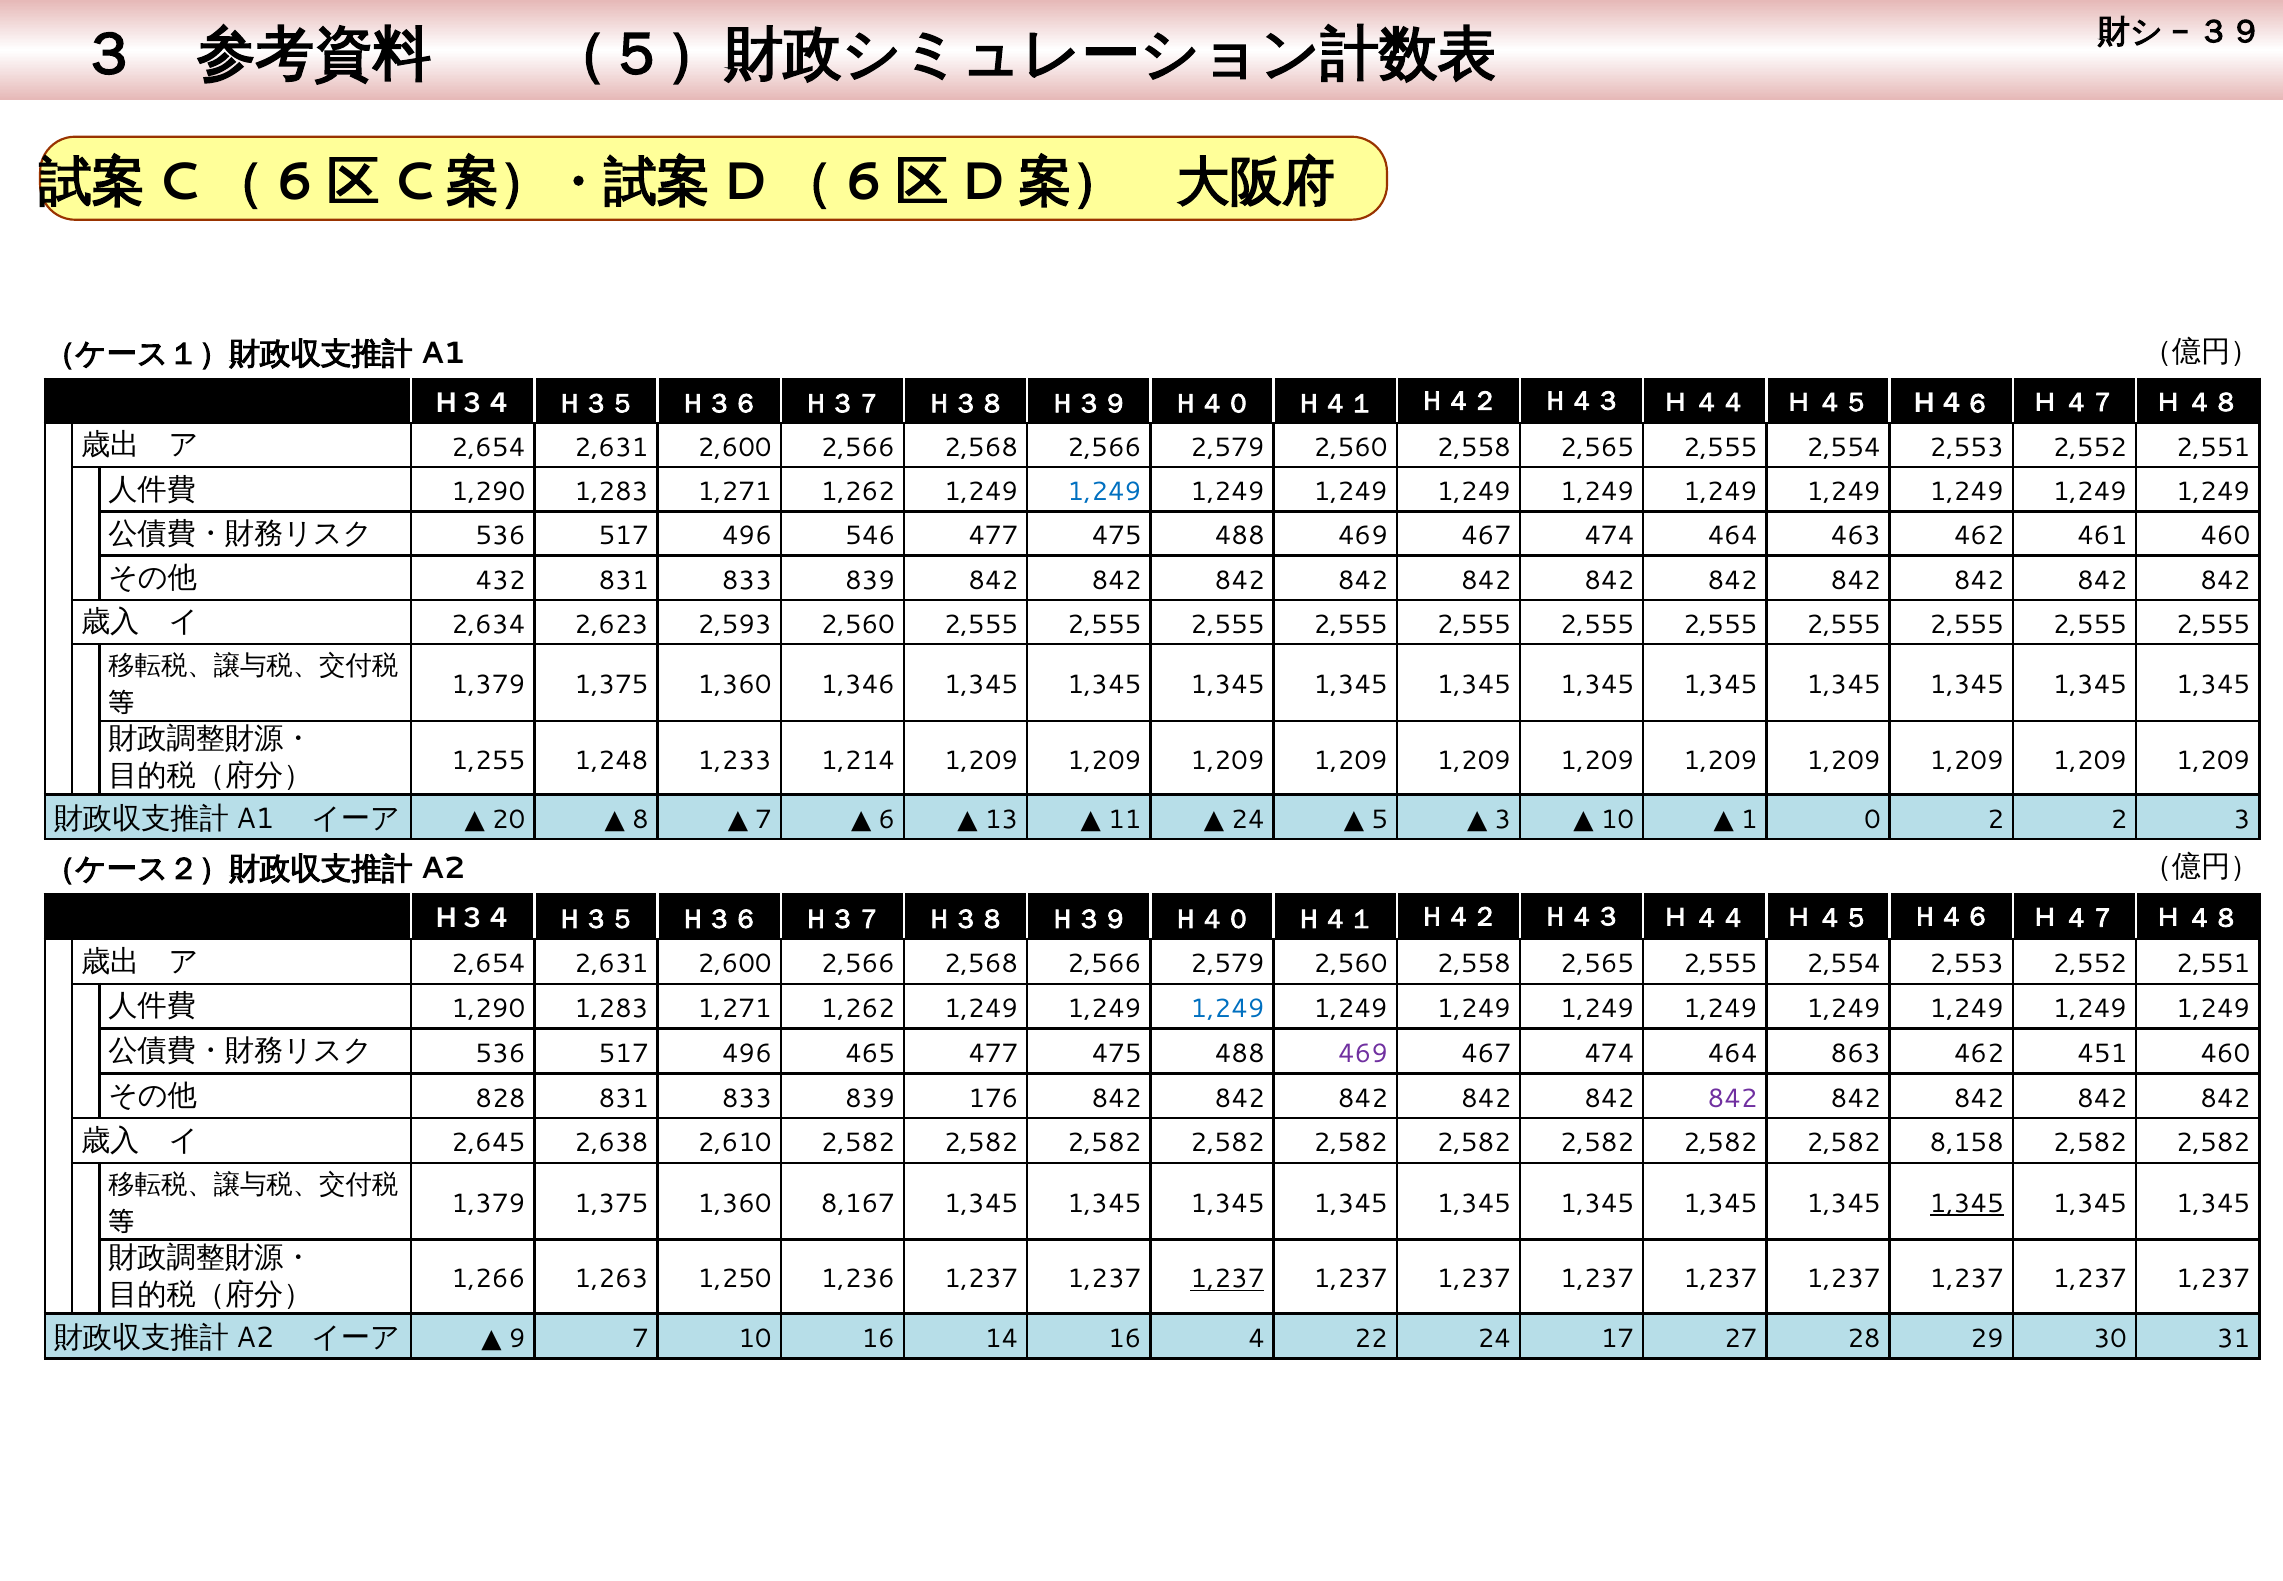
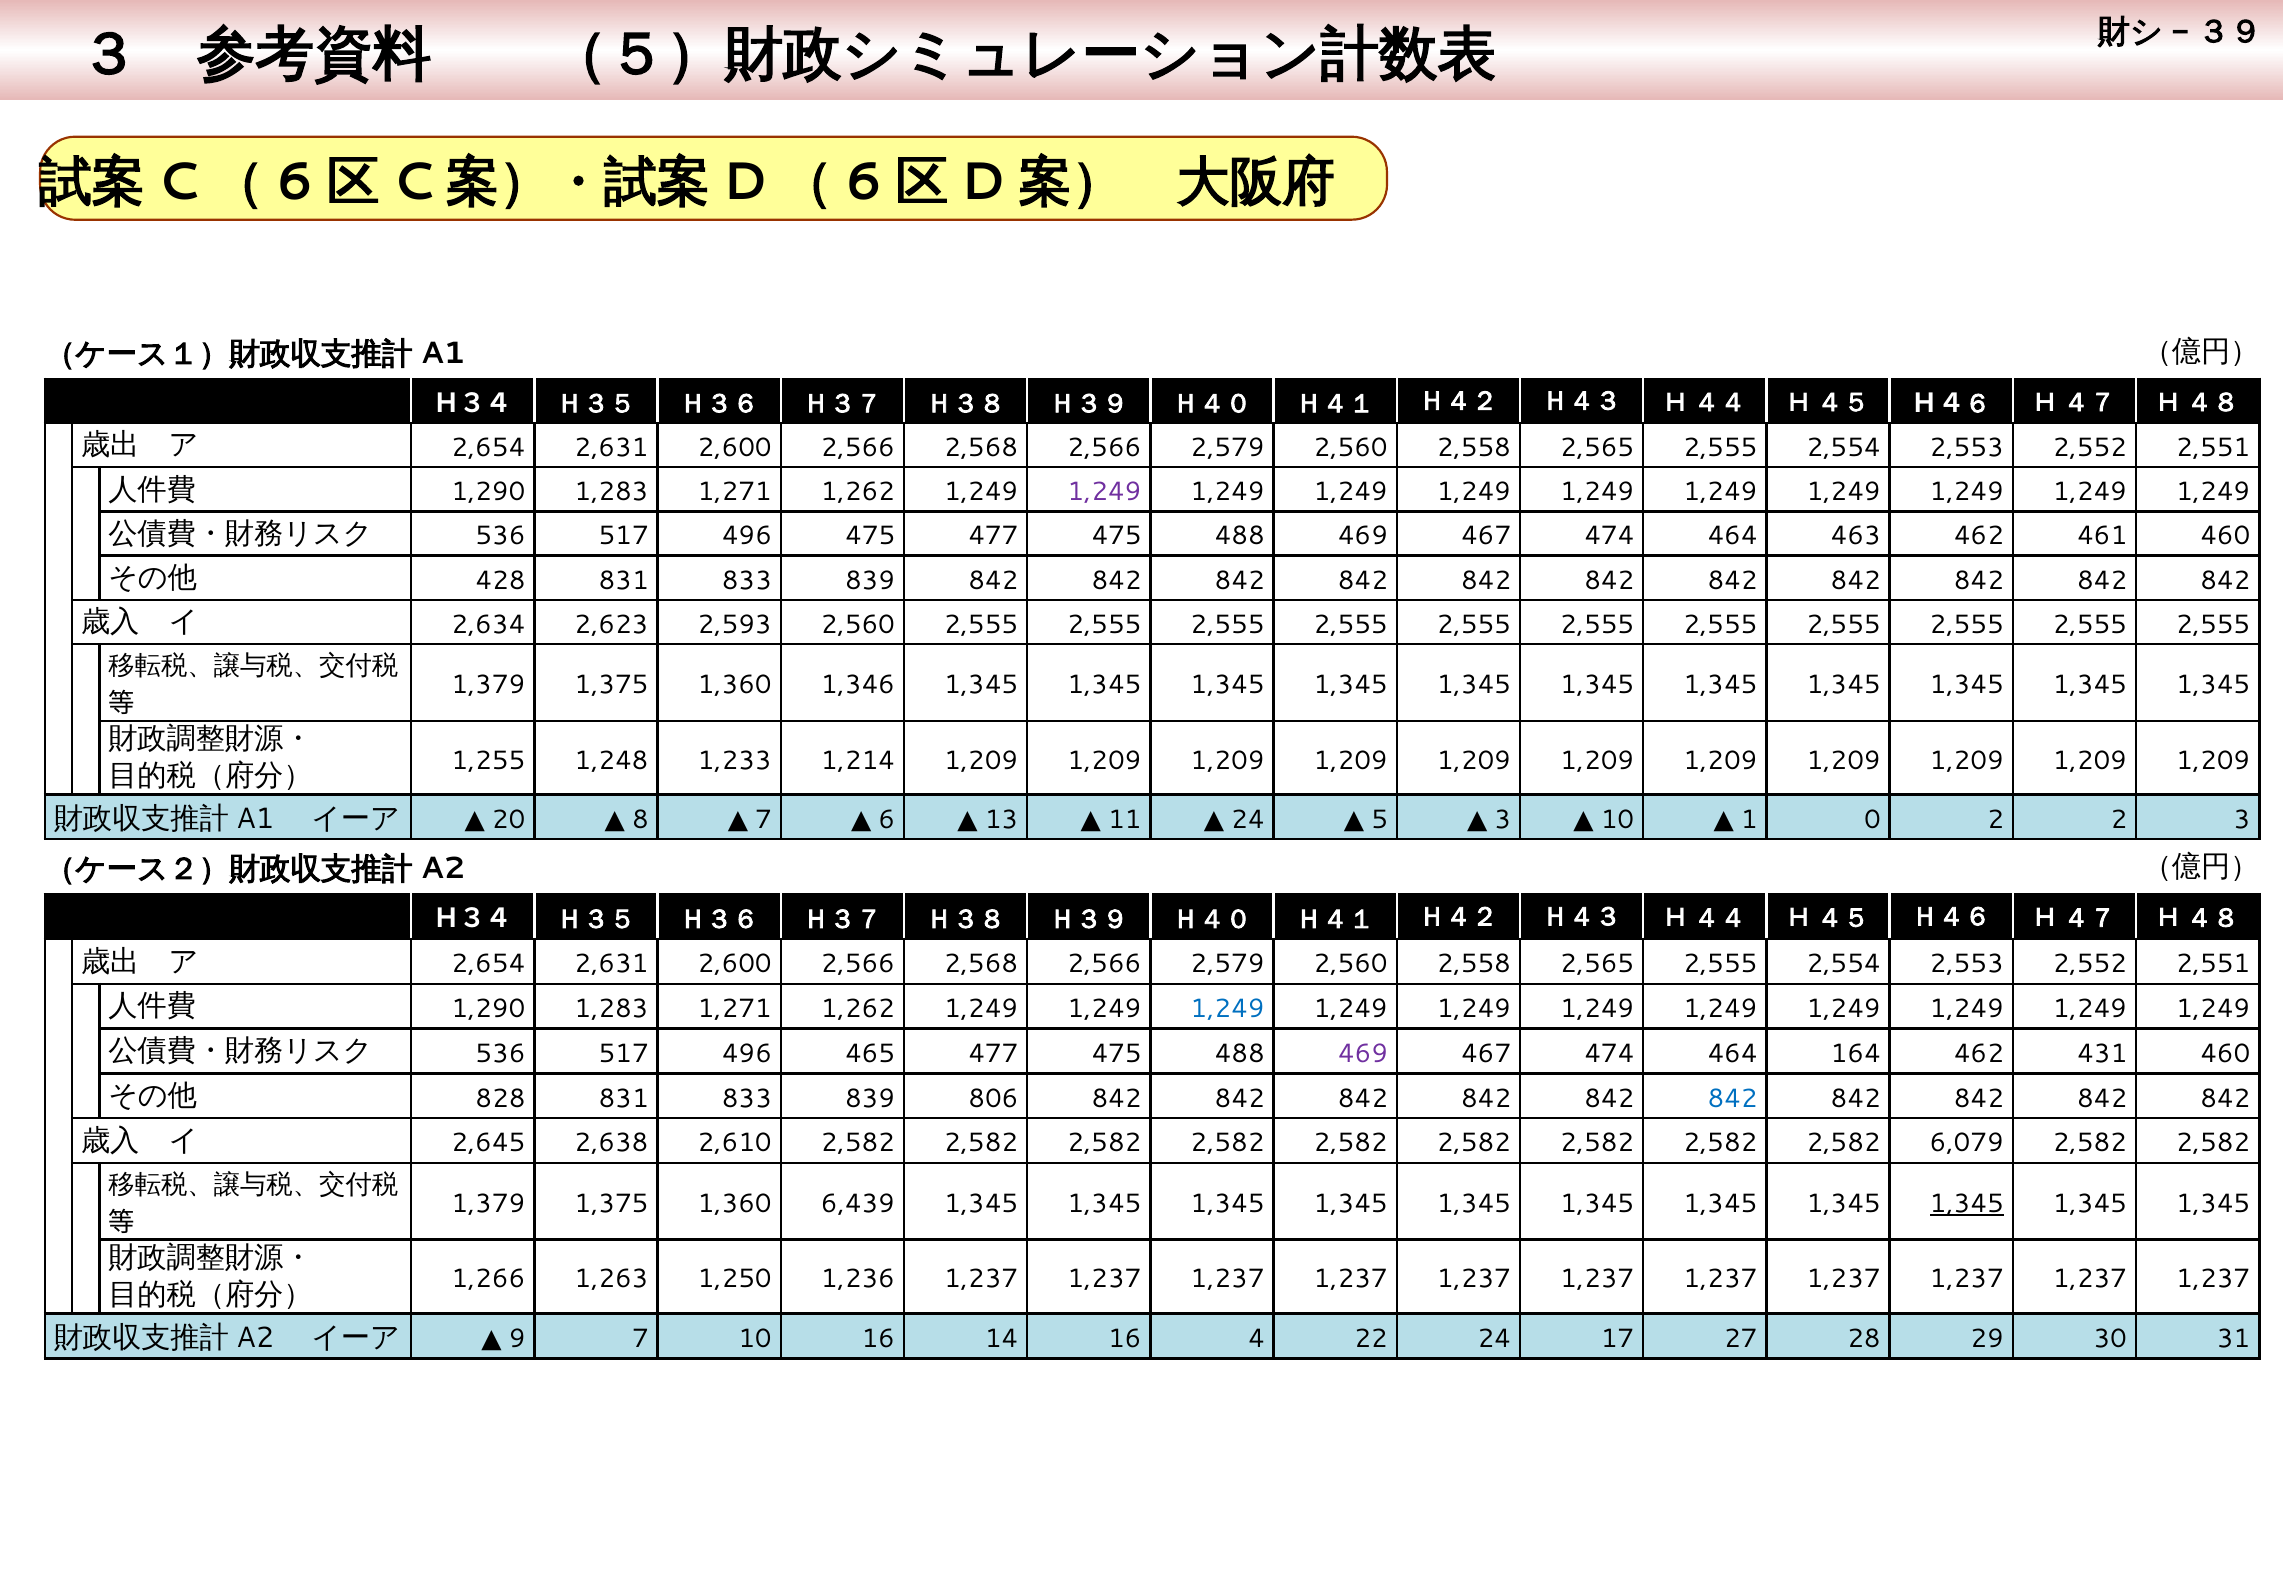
1,249 colour: blue -> purple (1104, 492)
496 546: 546 -> 475 (870, 536)
432: 432 -> 428 (501, 580)
863: 863 -> 164 (1856, 1053)
451: 451 -> 431 (2102, 1053)
176: 176 -> 806 (993, 1098)
842 colour: purple -> blue (1733, 1098)
8,158: 8,158 -> 6,079 (1967, 1143)
8,167: 8,167 -> 6,439 (858, 1204)
1,237 underline: present -> none (1228, 1279)
